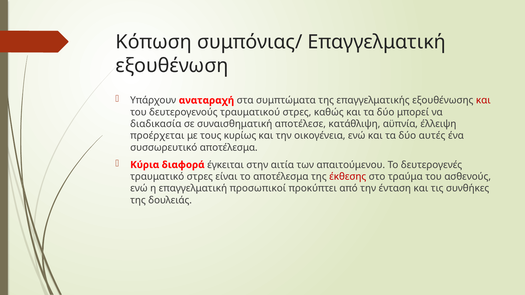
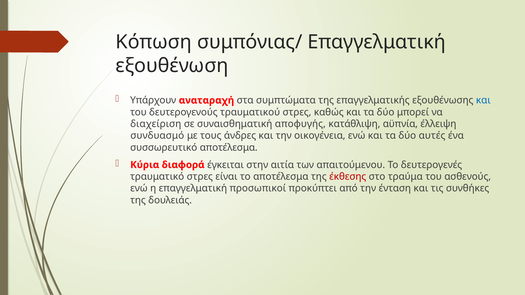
και colour: red -> blue (483, 100)
διαδικασία: διαδικασία -> διαχείριση (156, 124)
αποτέλεσε: αποτέλεσε -> αποφυγής (300, 124)
προέρχεται: προέρχεται -> συνδυασμό (157, 136)
κυρίως: κυρίως -> άνδρες (240, 136)
